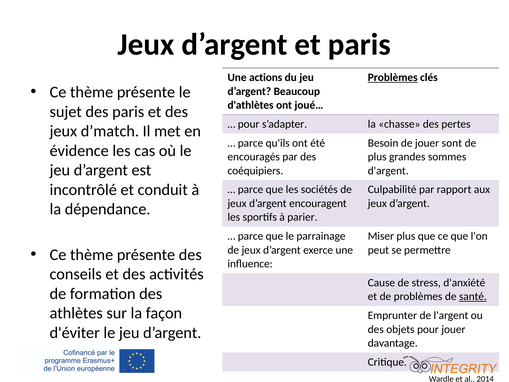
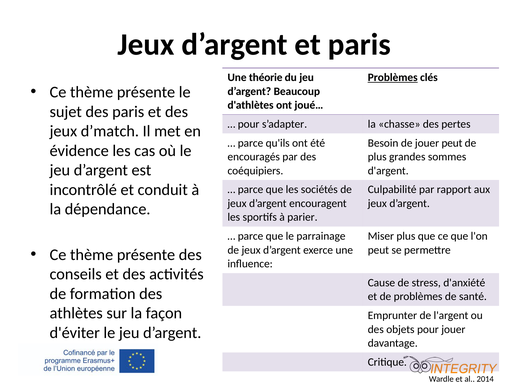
actions: actions -> théorie (266, 77)
jouer sont: sont -> peut (452, 143)
santé underline: present -> none (473, 296)
